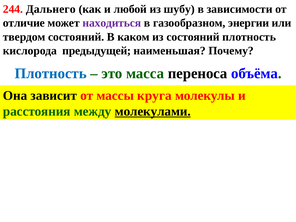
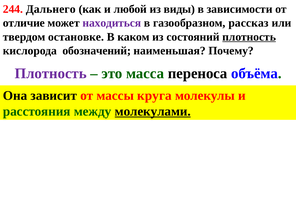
шубу: шубу -> виды (179, 9)
энергии: энергии -> рассказ (248, 23)
твердом состояний: состояний -> остановке (76, 37)
плотность underline: none -> present (249, 37)
предыдущей: предыдущей -> обозначений (97, 51)
Плотность colour: blue -> purple (51, 73)
